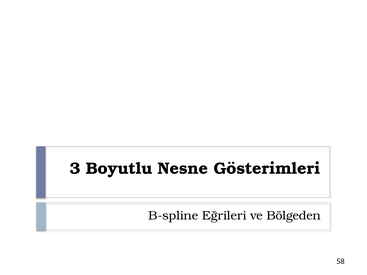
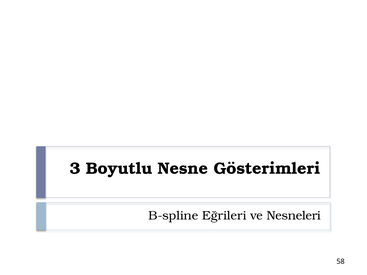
Bölgeden: Bölgeden -> Nesneleri (294, 216)
